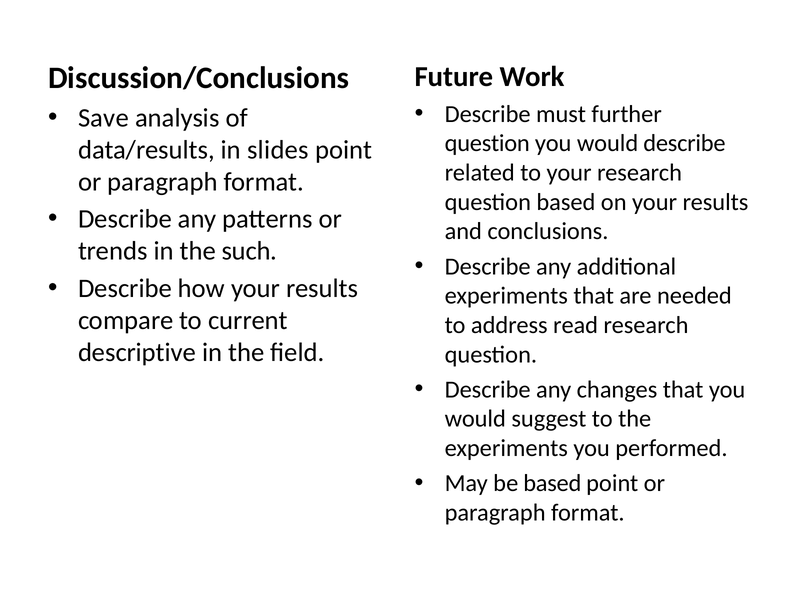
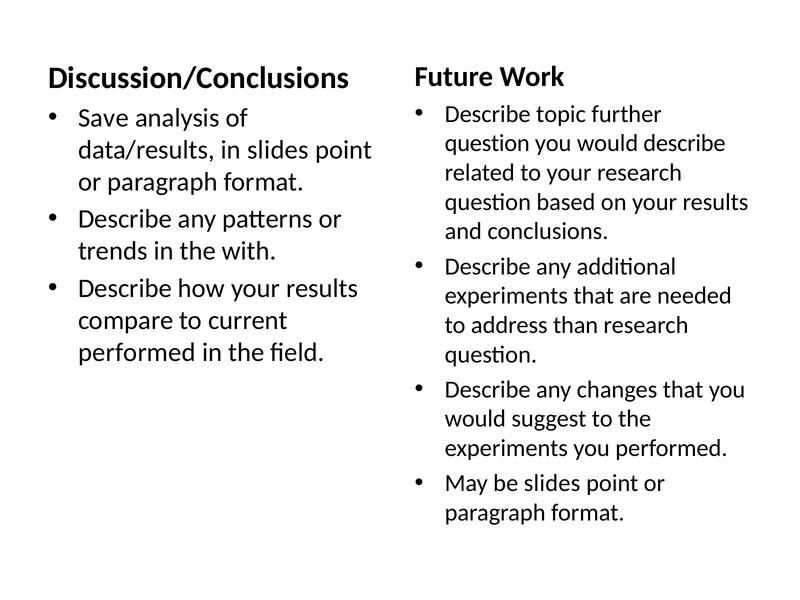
must: must -> topic (561, 114)
such: such -> with (249, 251)
read: read -> than (576, 325)
descriptive: descriptive -> performed (137, 352)
be based: based -> slides (552, 483)
